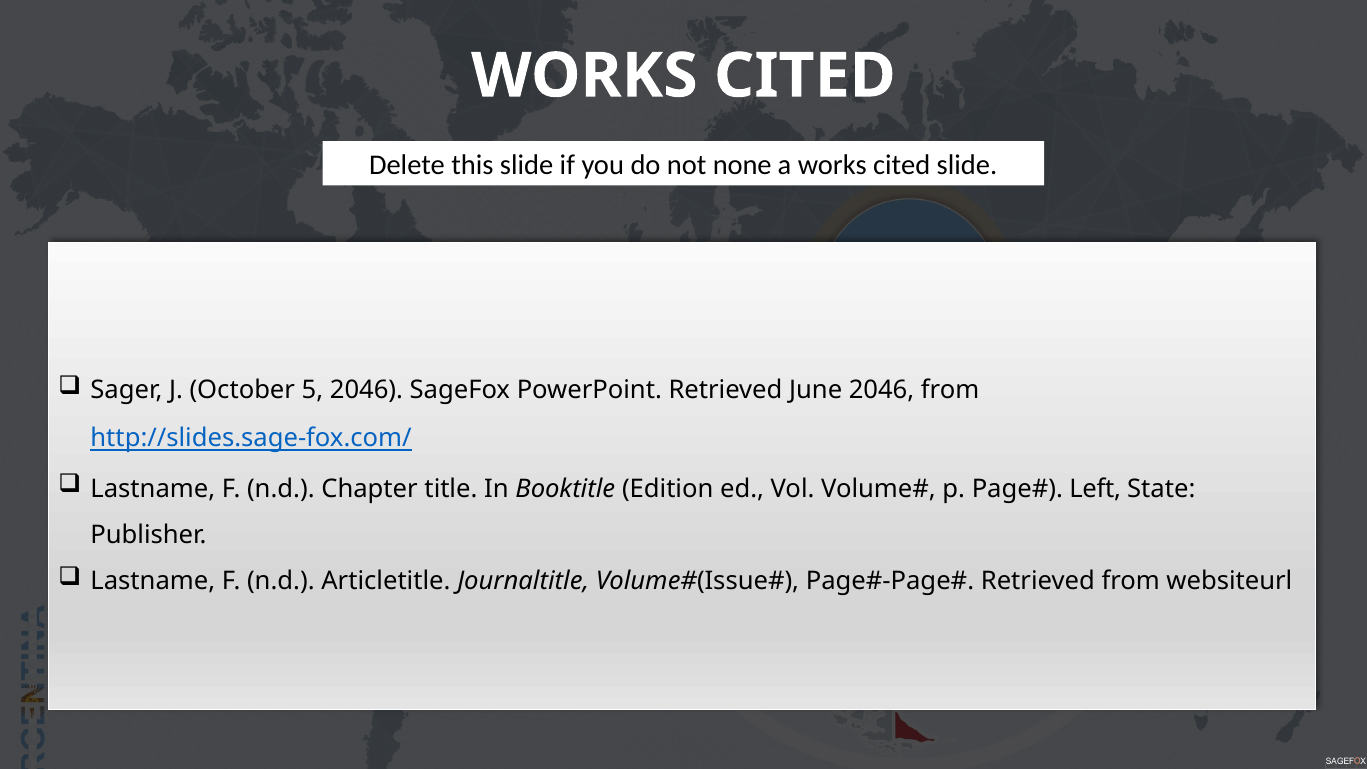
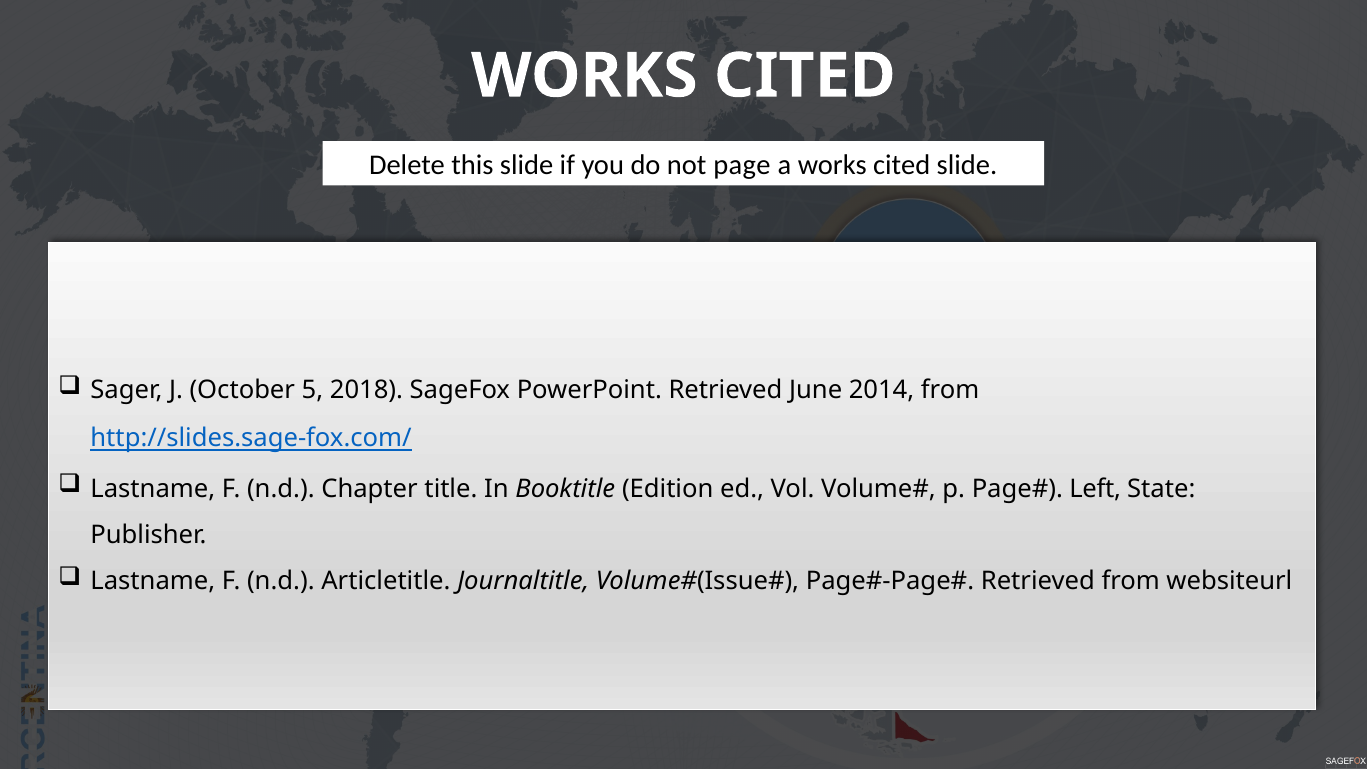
none: none -> page (742, 165)
5 2046: 2046 -> 2018 (366, 390)
June 2046: 2046 -> 2014 (882, 390)
